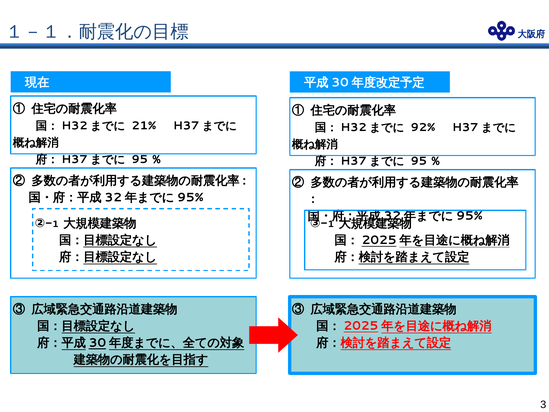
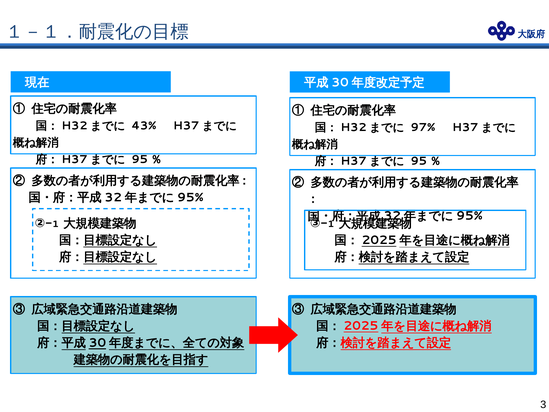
21%: 21% -> 43% (144, 126)
92%: 92% -> 97% (423, 127)
